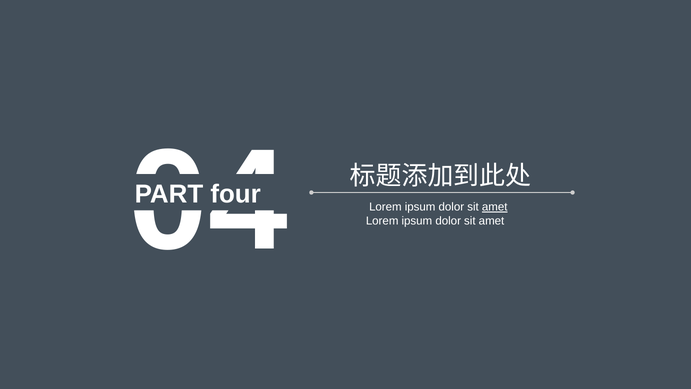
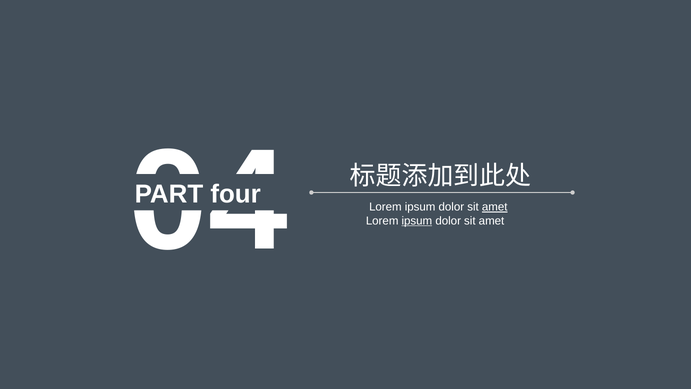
ipsum underline: none -> present (417, 221)
